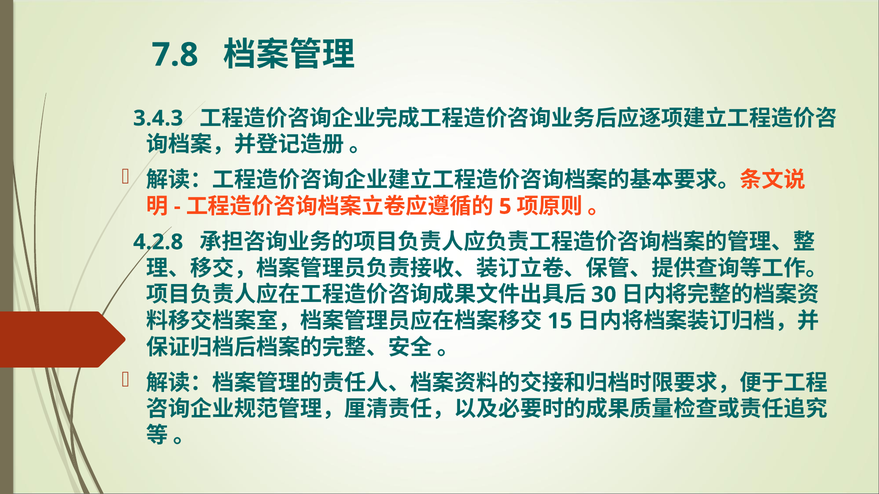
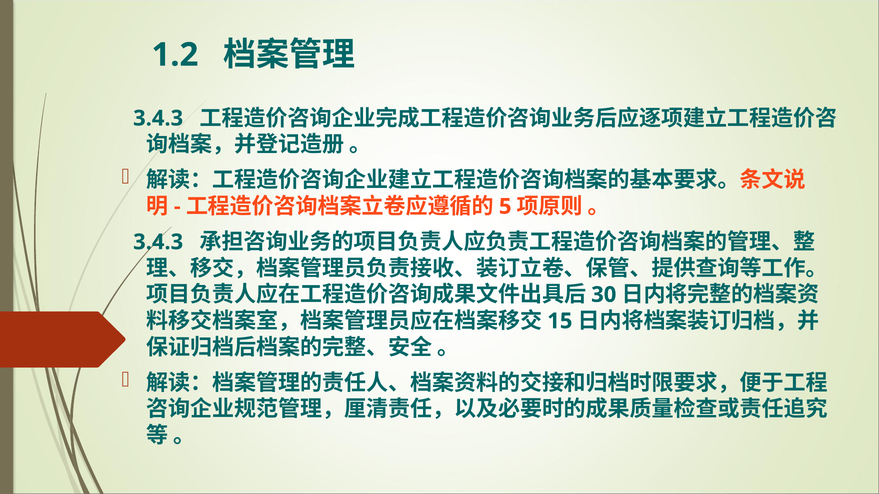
7.8: 7.8 -> 1.2 (175, 55)
4.2.8: 4.2.8 -> 3.4.3 (158, 242)
